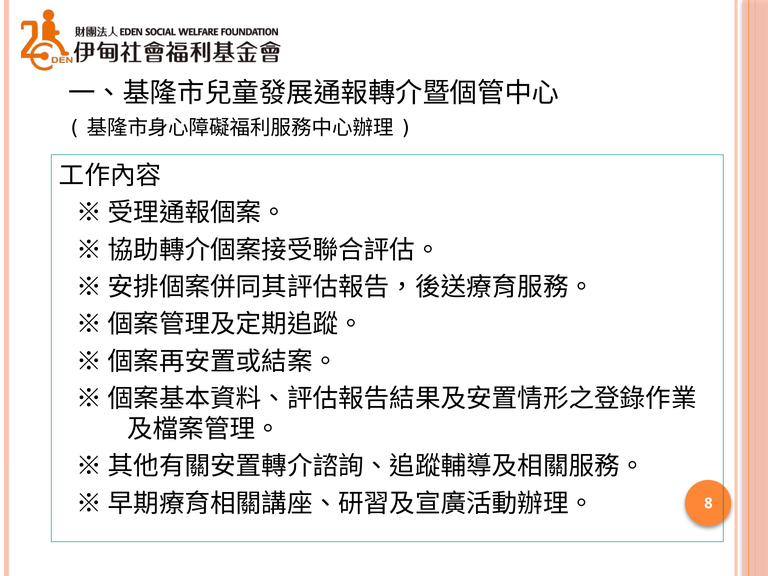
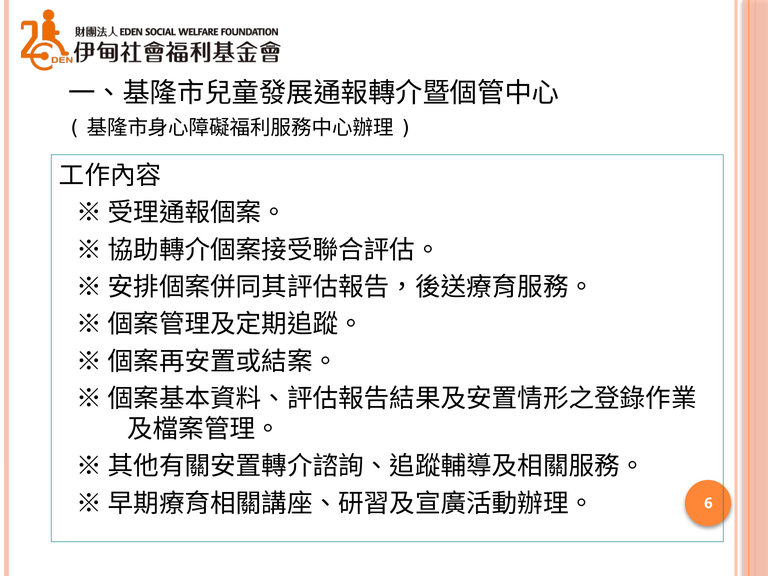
8: 8 -> 6 (708, 503)
